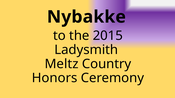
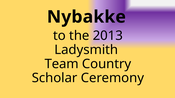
2015: 2015 -> 2013 (108, 36)
Meltz: Meltz -> Team (62, 64)
Honors: Honors -> Scholar (55, 78)
